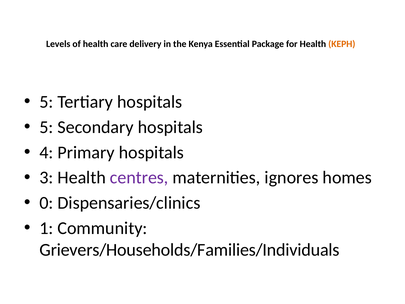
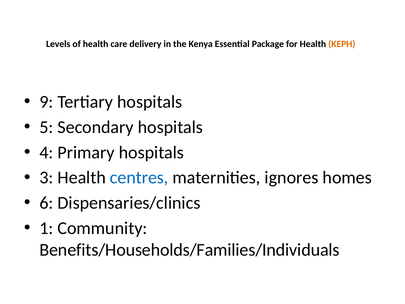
5: 5 -> 9 (46, 102)
centres colour: purple -> blue (139, 178)
0: 0 -> 6 (46, 203)
Grievers/Households/Families/Individuals: Grievers/Households/Families/Individuals -> Benefits/Households/Families/Individuals (190, 250)
